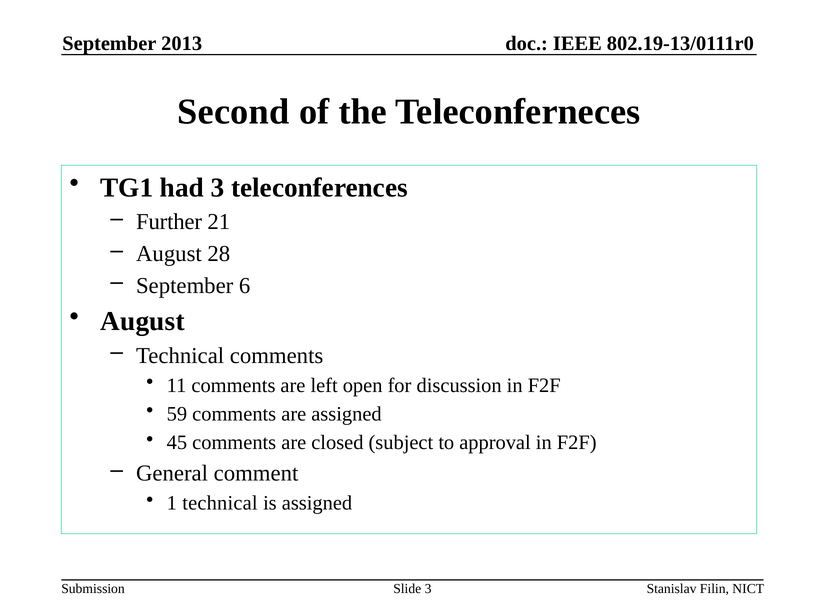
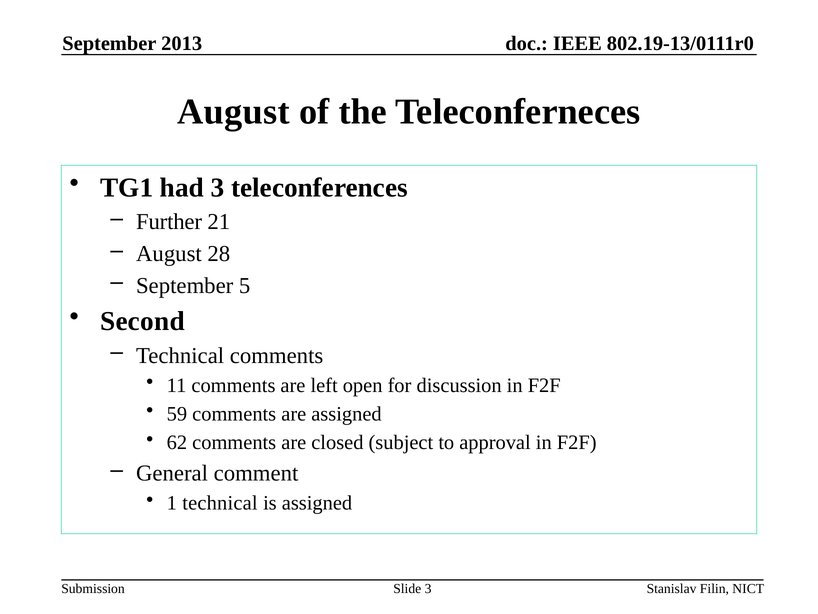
Second: Second -> August (233, 112)
6: 6 -> 5 (245, 285)
August: August -> Second (143, 321)
45: 45 -> 62 (177, 442)
